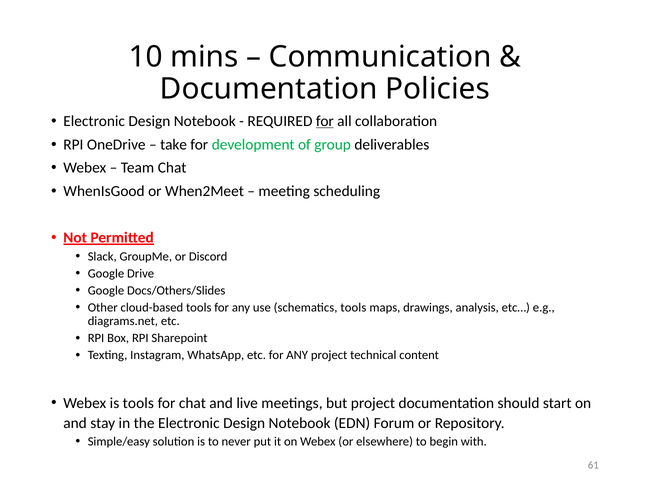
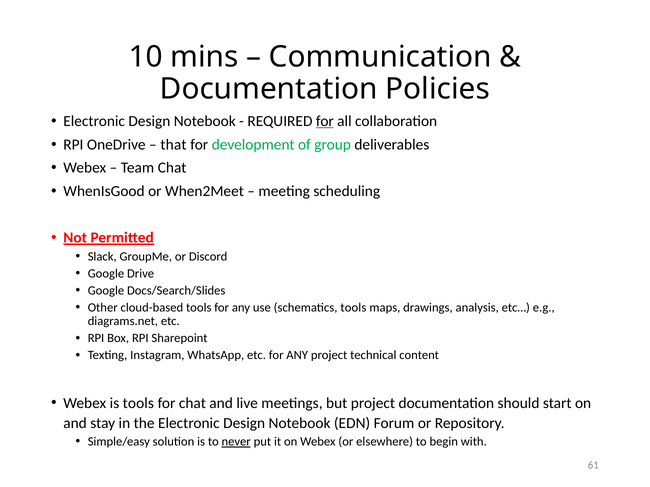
take: take -> that (173, 145)
Docs/Others/Slides: Docs/Others/Slides -> Docs/Search/Slides (176, 291)
never underline: none -> present (236, 442)
